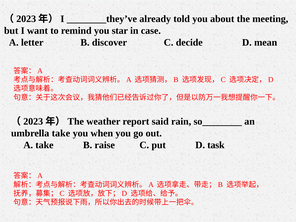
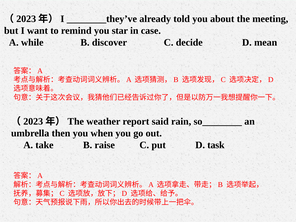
letter: letter -> while (32, 43)
umbrella take: take -> then (61, 133)
